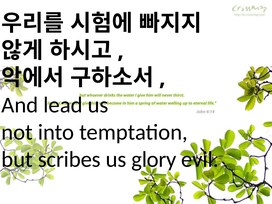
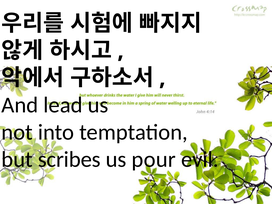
glory: glory -> pour (154, 159)
